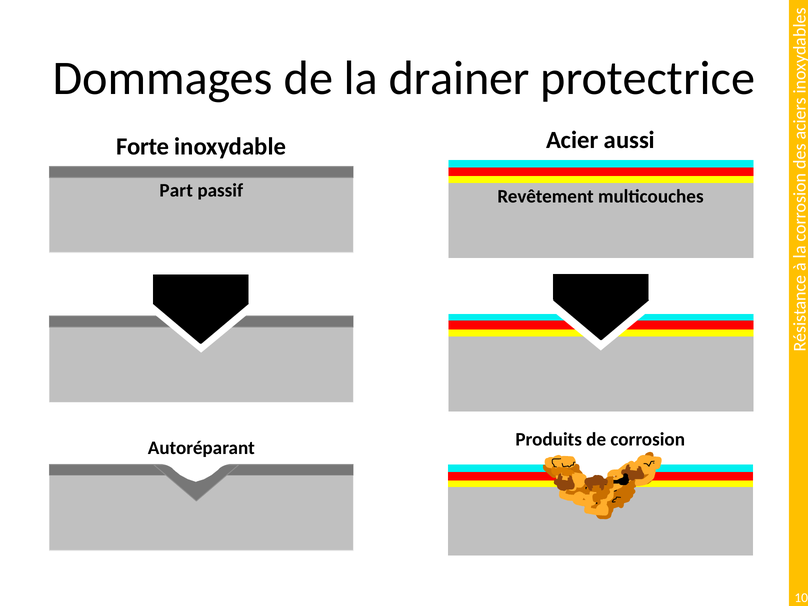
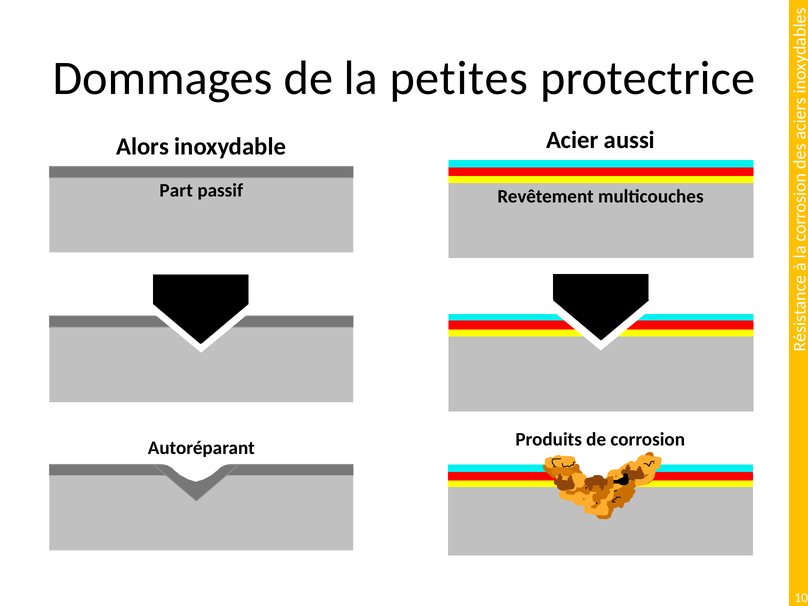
drainer: drainer -> petites (459, 78)
Forte: Forte -> Alors (143, 146)
